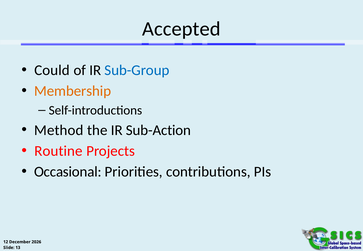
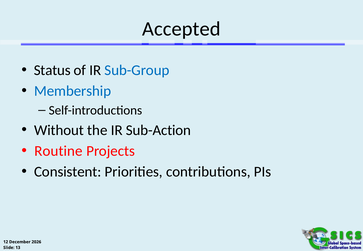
Could: Could -> Status (52, 70)
Membership colour: orange -> blue (73, 91)
Method: Method -> Without (59, 130)
Occasional: Occasional -> Consistent (68, 172)
